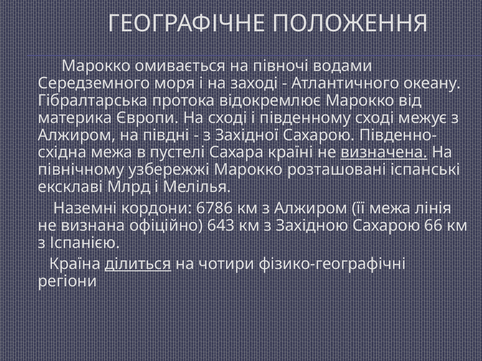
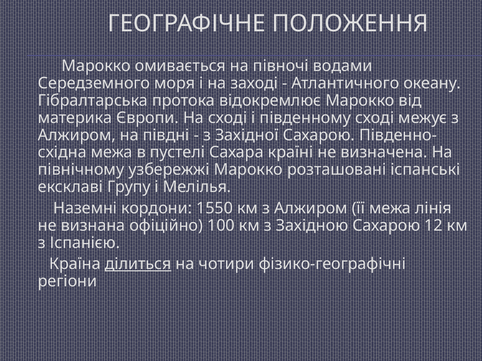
визначена underline: present -> none (384, 153)
Млрд: Млрд -> Групу (129, 187)
6786: 6786 -> 1550 (215, 208)
643: 643 -> 100 (221, 226)
66: 66 -> 12 (434, 226)
